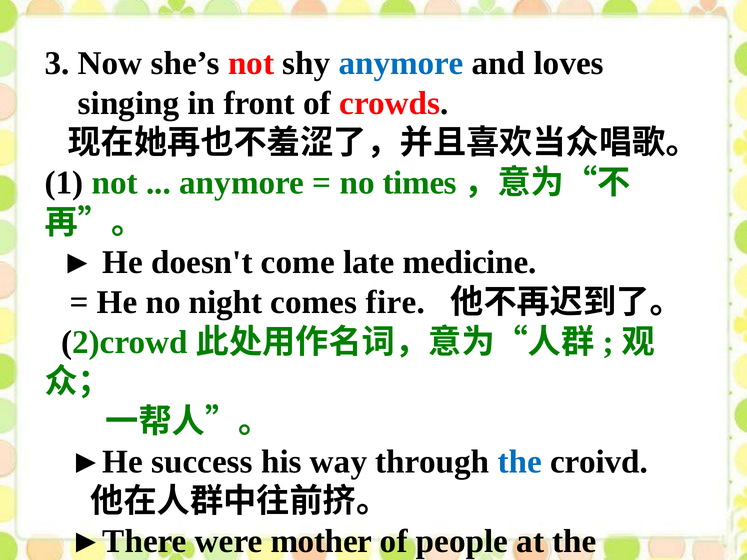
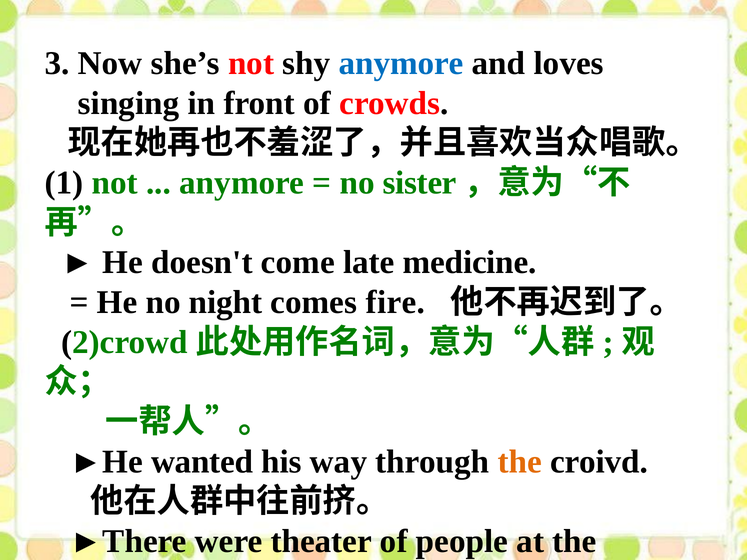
times: times -> sister (420, 183)
success: success -> wanted (202, 462)
the colour: blue -> orange (520, 462)
were mother: mother -> theater (321, 541)
